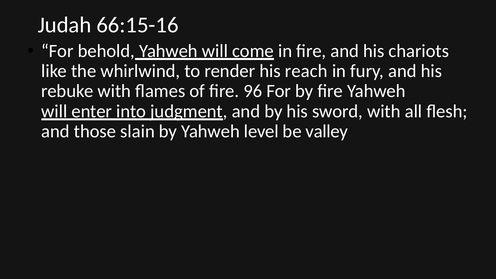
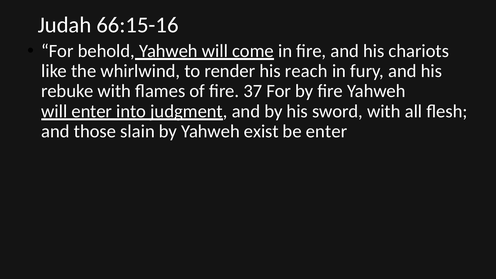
96: 96 -> 37 (253, 91)
level: level -> exist (261, 131)
be valley: valley -> enter (327, 131)
